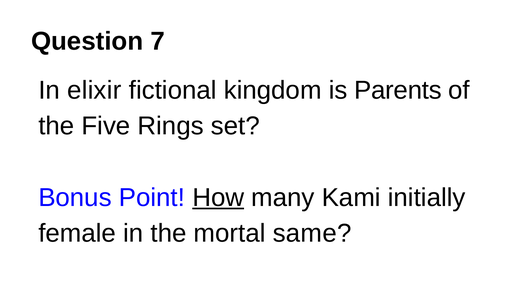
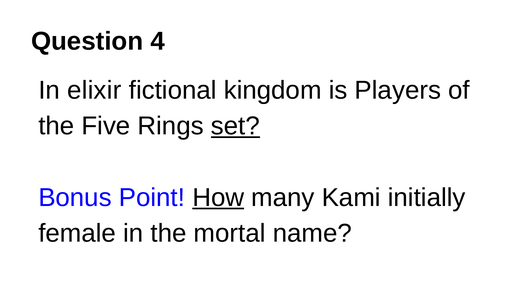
7: 7 -> 4 (158, 41)
Parents: Parents -> Players (398, 91)
set underline: none -> present (235, 126)
same: same -> name (312, 233)
